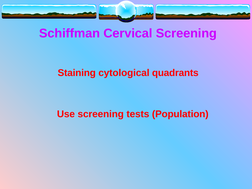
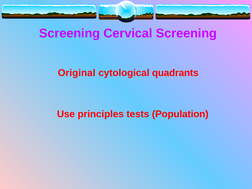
Schiffman: Schiffman -> Screening (70, 33)
Staining: Staining -> Original (77, 73)
Use screening: screening -> principles (101, 114)
